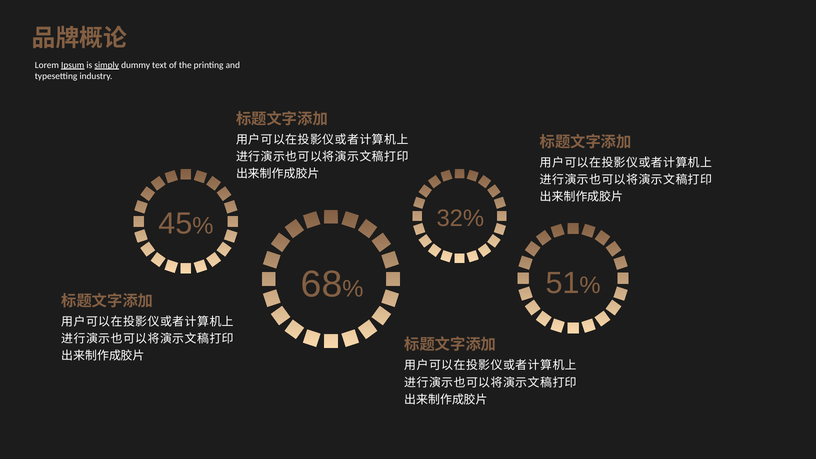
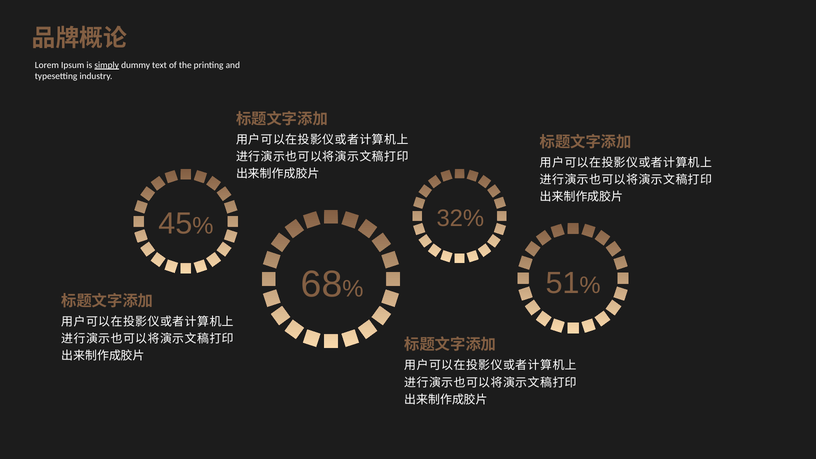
Ipsum underline: present -> none (73, 65)
